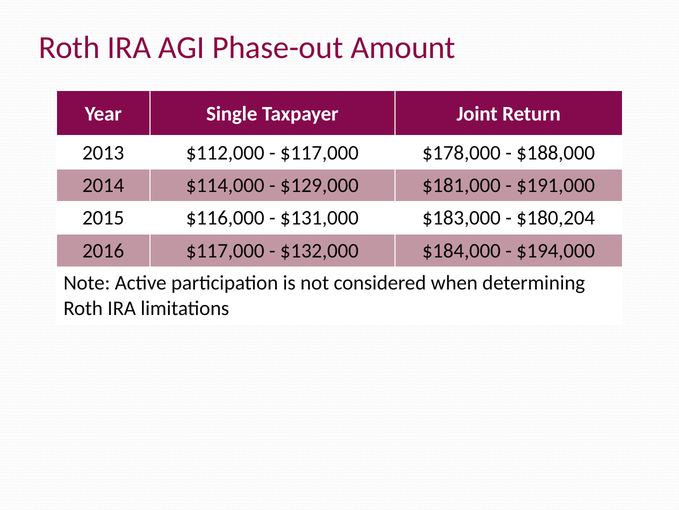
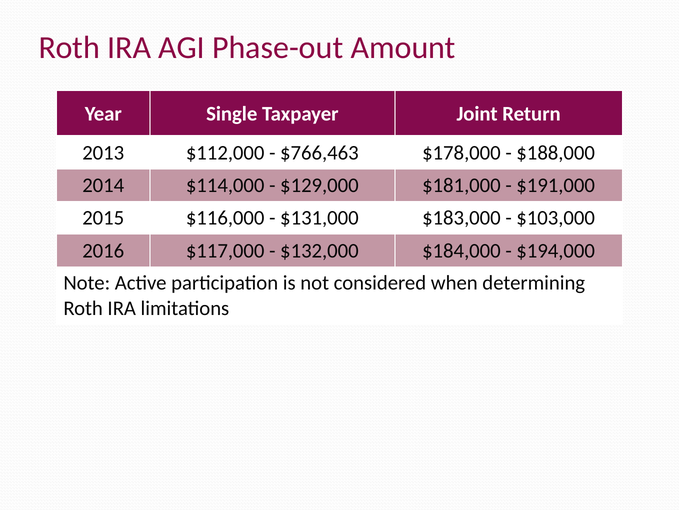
$117,000: $117,000 -> $766,463 (319, 153)
$180,204: $180,204 -> $103,000 (556, 218)
